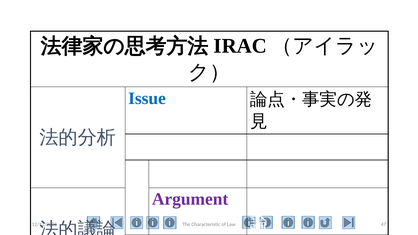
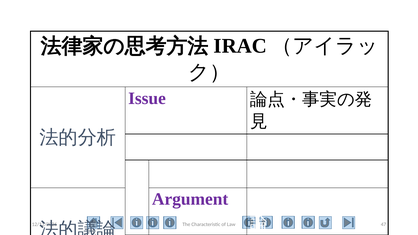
Issue colour: blue -> purple (147, 98)
